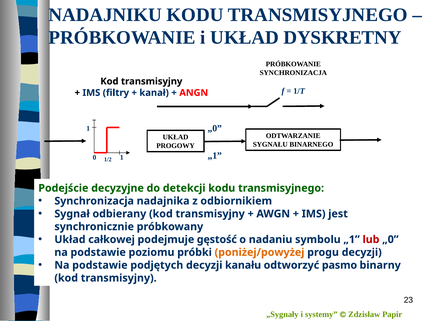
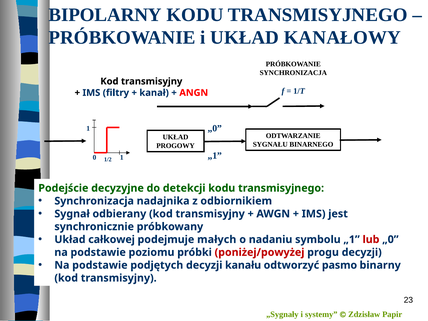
NADAJNIKU: NADAJNIKU -> BIPOLARNY (105, 15)
DYSKRETNY: DYSKRETNY -> KANAŁOWY (342, 38)
gęstość: gęstość -> małych (217, 239)
poniżej/powyżej colour: orange -> red (260, 252)
